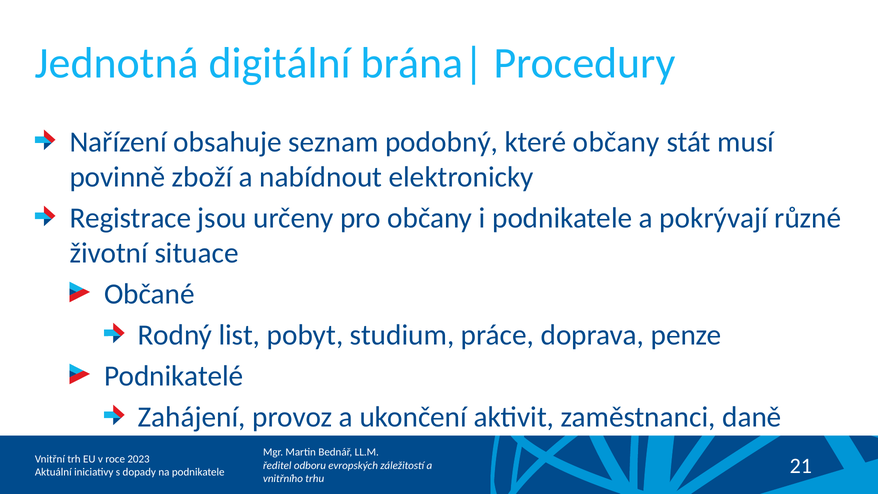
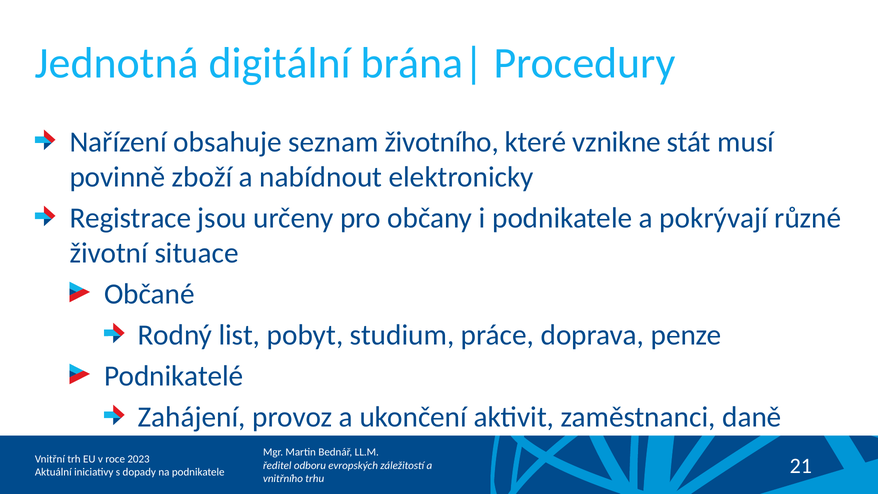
podobný: podobný -> životního (442, 142)
které občany: občany -> vznikne (617, 142)
